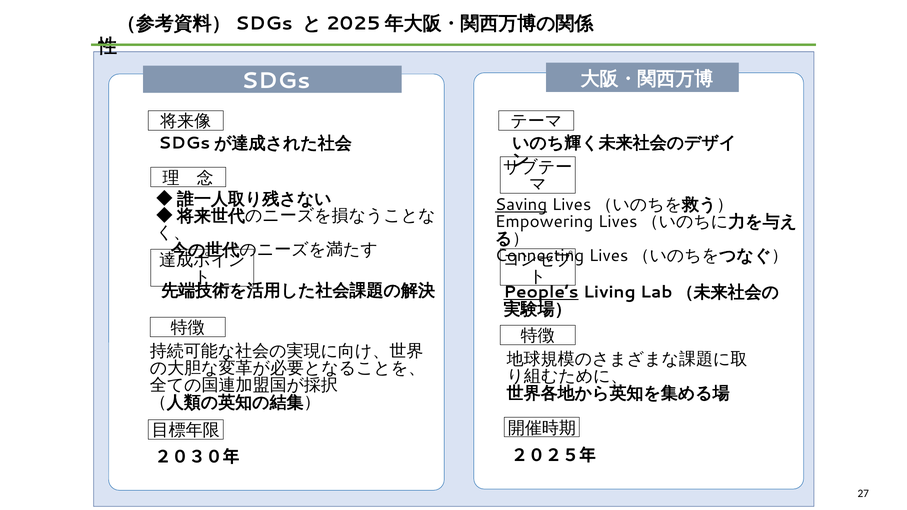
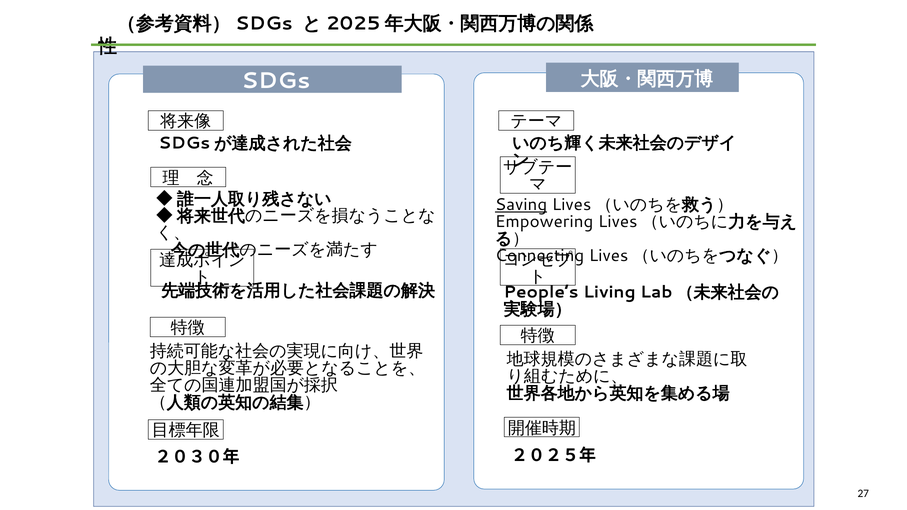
People’s underline: present -> none (541, 292)
